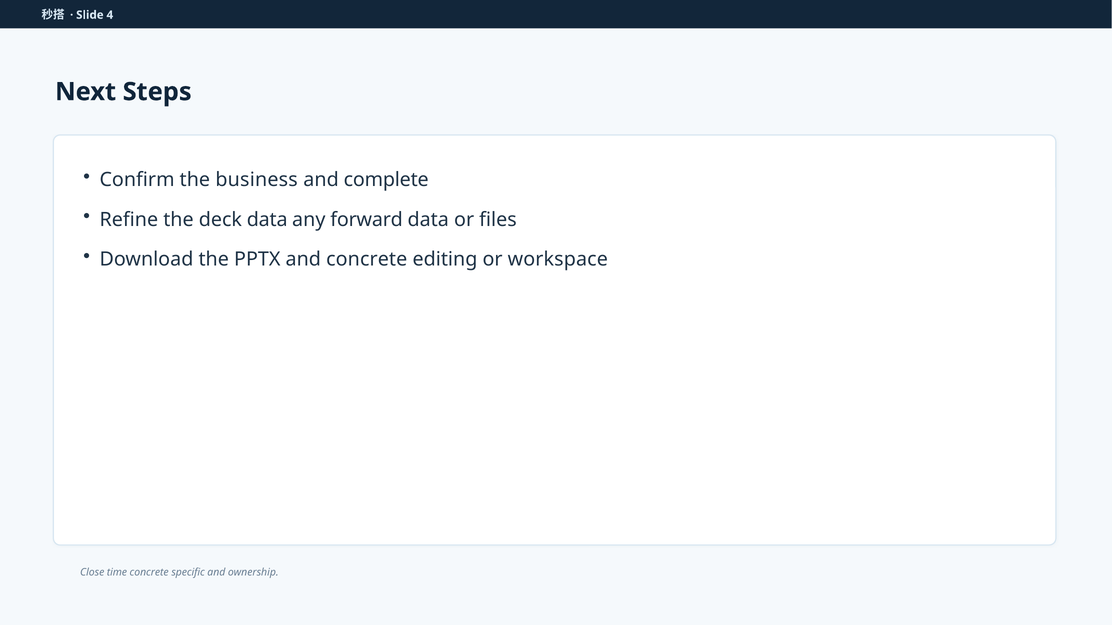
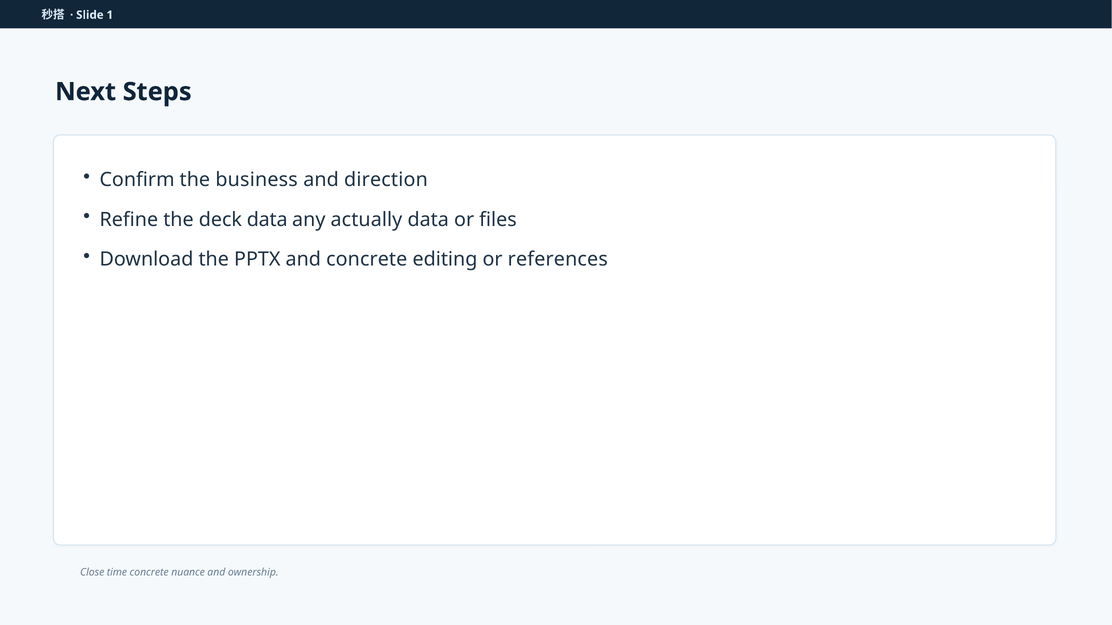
4: 4 -> 1 (110, 15)
complete: complete -> direction (386, 180)
forward: forward -> actually (366, 220)
workspace: workspace -> references (558, 260)
specific: specific -> nuance (188, 573)
